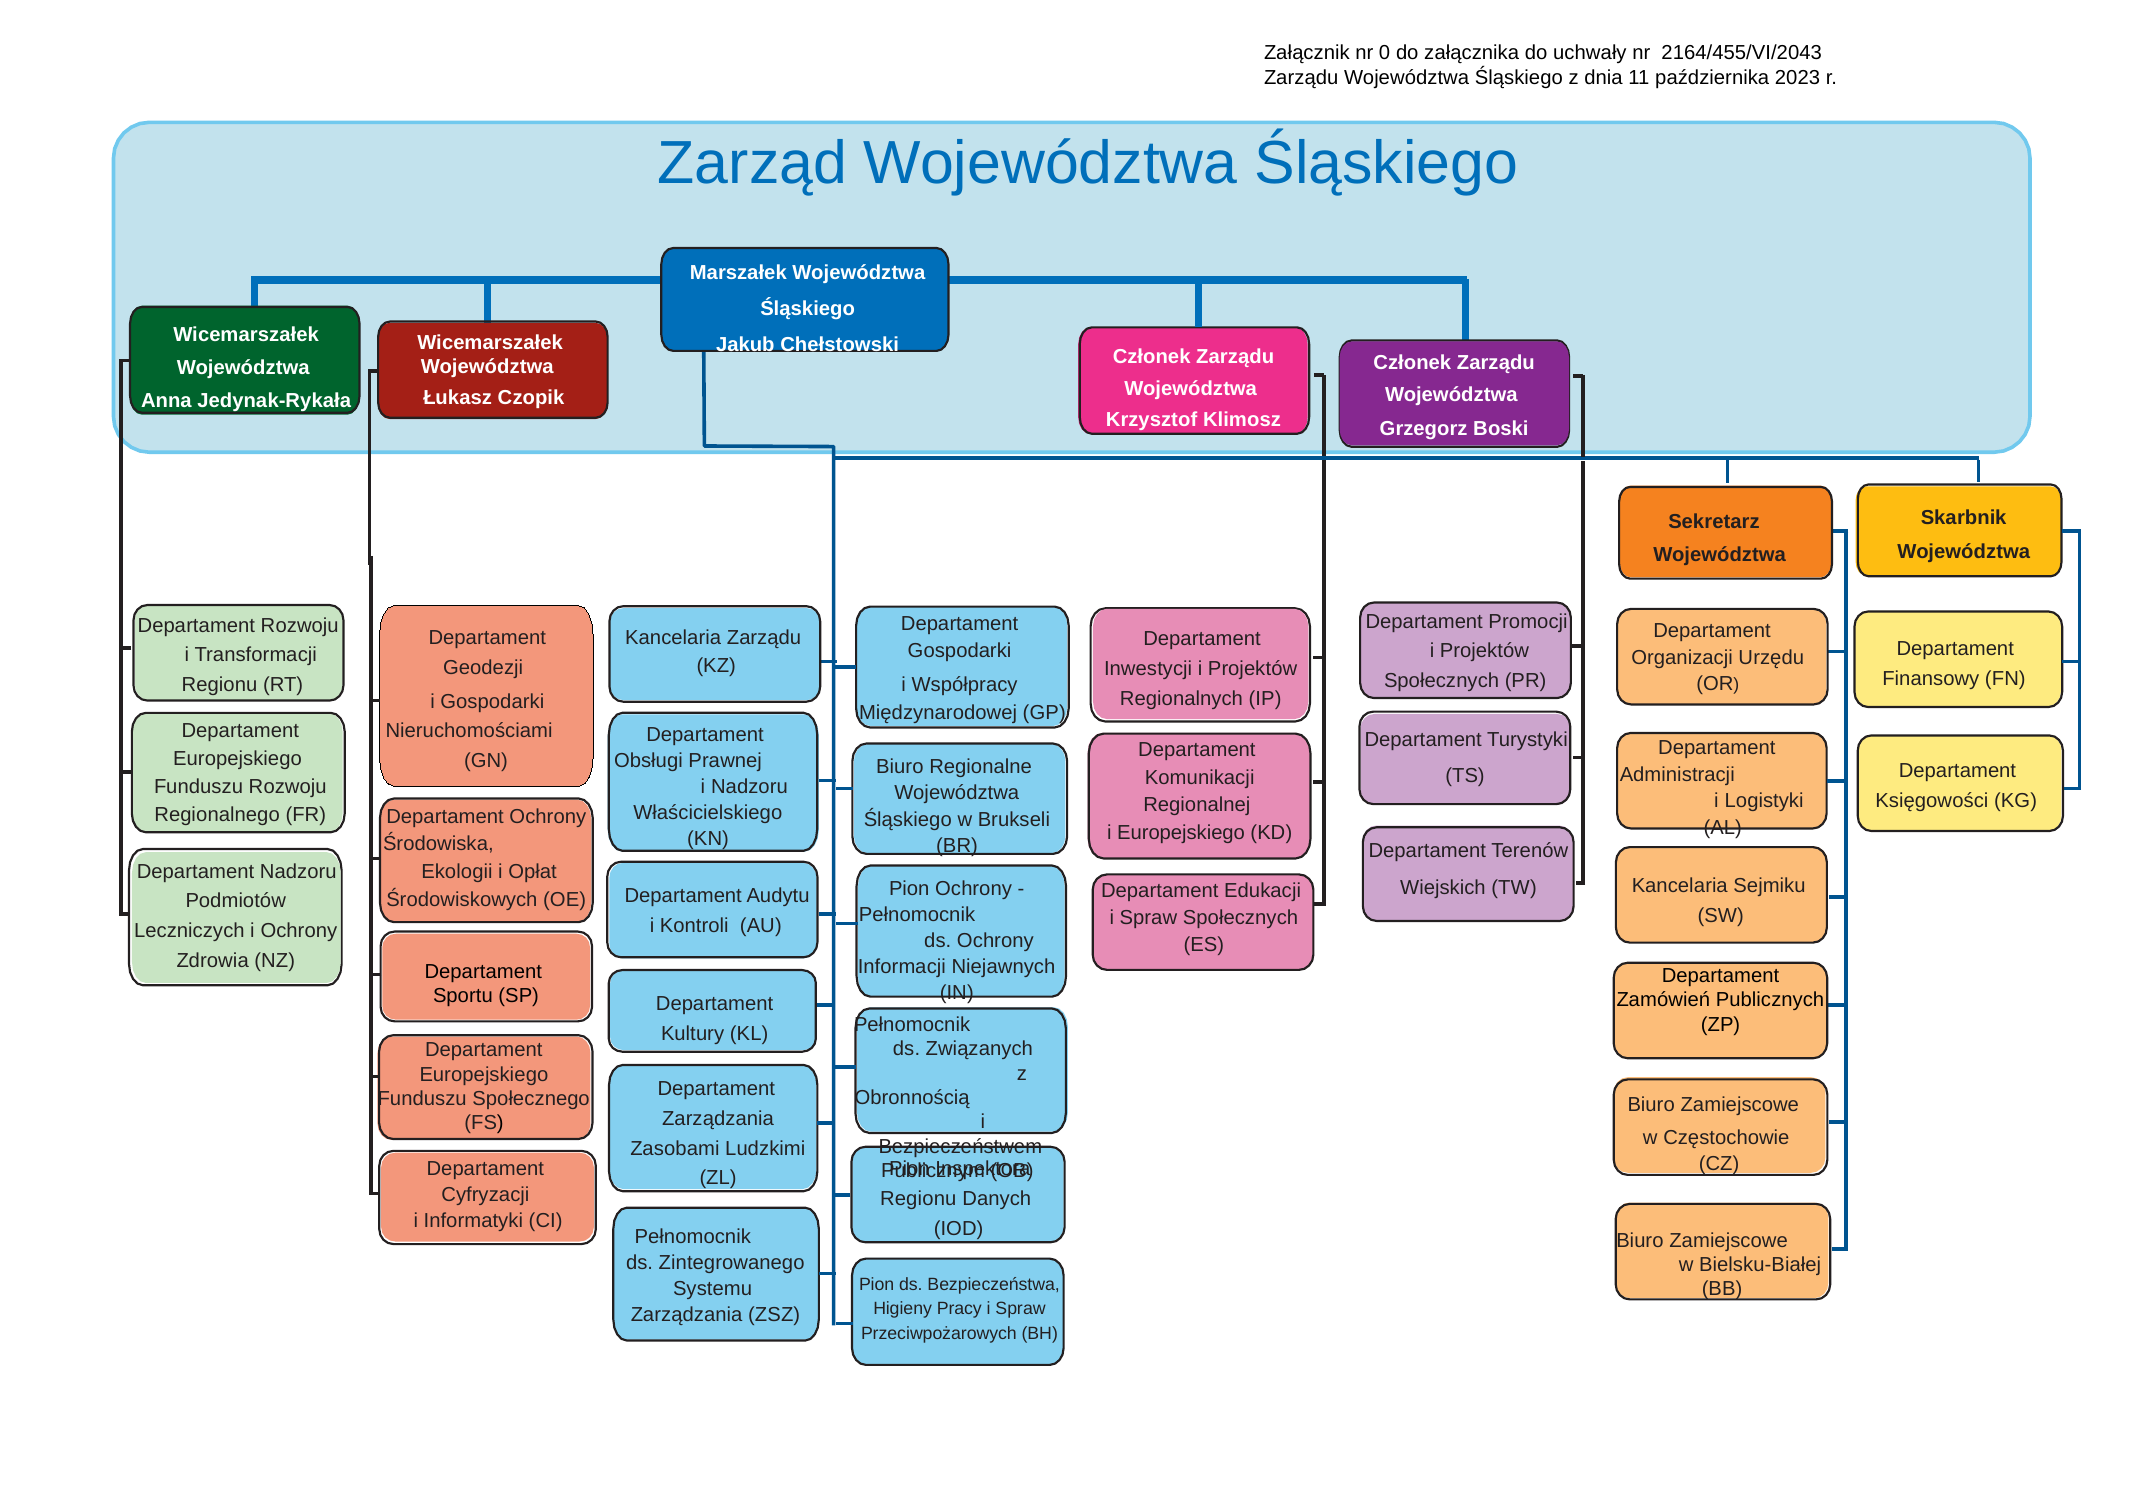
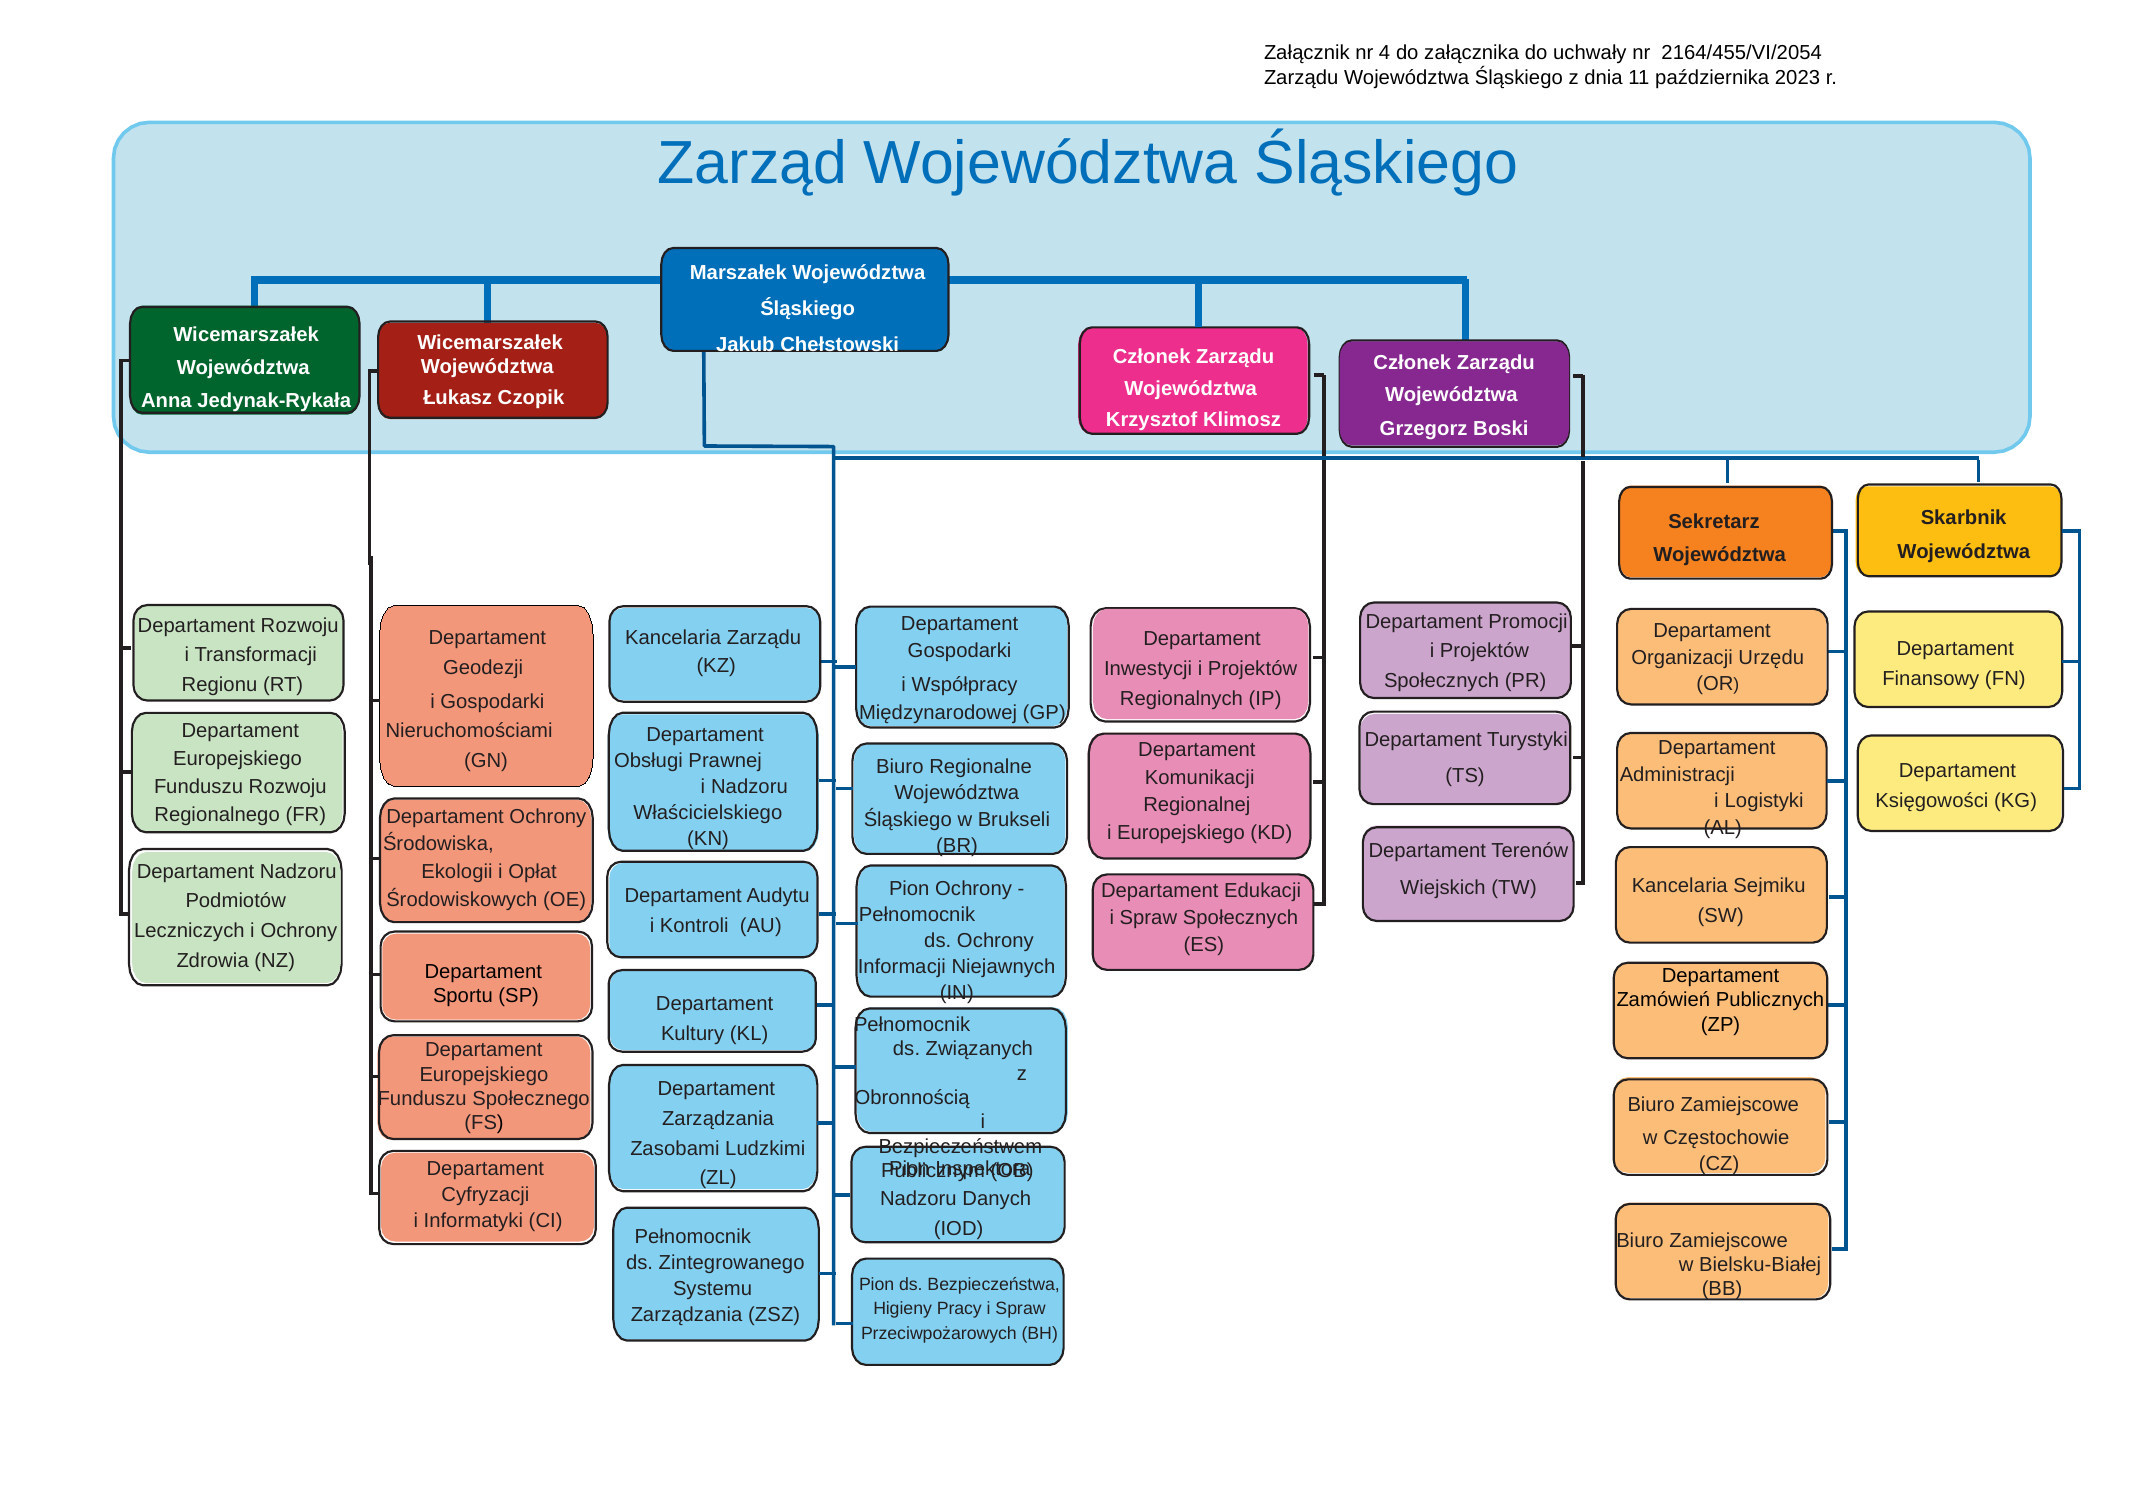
0: 0 -> 4 (1385, 53)
2164/455/VI/2043: 2164/455/VI/2043 -> 2164/455/VI/2054 (1742, 53)
Regionu: Regionu -> Nadzoru (918, 1199)
